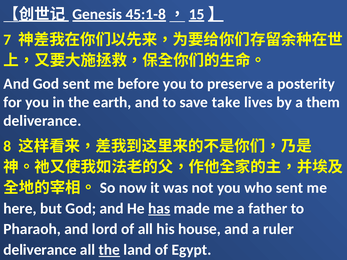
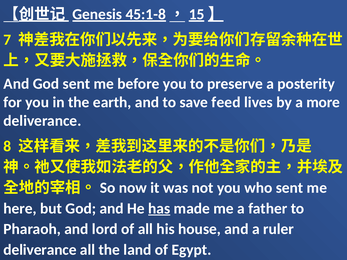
take: take -> feed (226, 102)
them: them -> more (323, 102)
the underline: present -> none (109, 250)
